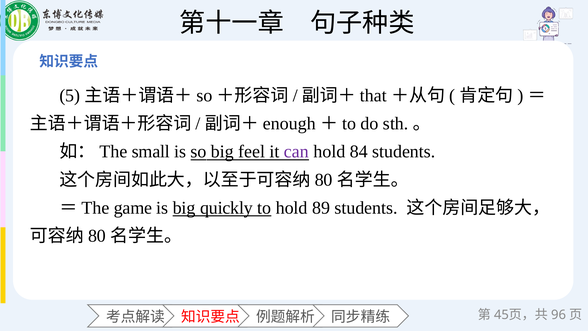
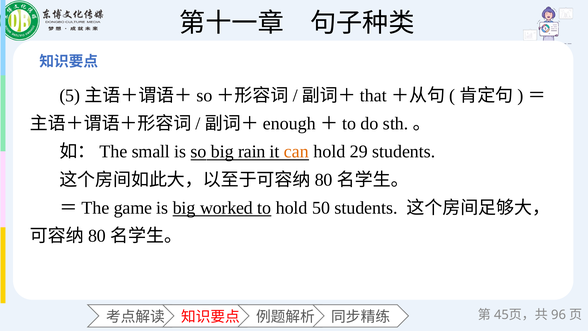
feel: feel -> rain (252, 152)
can colour: purple -> orange (296, 152)
84: 84 -> 29 (359, 152)
quickly: quickly -> worked (226, 208)
89: 89 -> 50 (321, 208)
